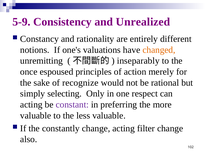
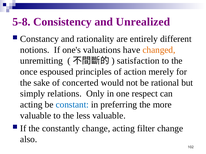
5-9: 5-9 -> 5-8 (21, 22)
inseparably: inseparably -> satisfaction (138, 61)
recognize: recognize -> concerted (80, 83)
selecting: selecting -> relations (65, 94)
constant colour: purple -> blue (72, 105)
